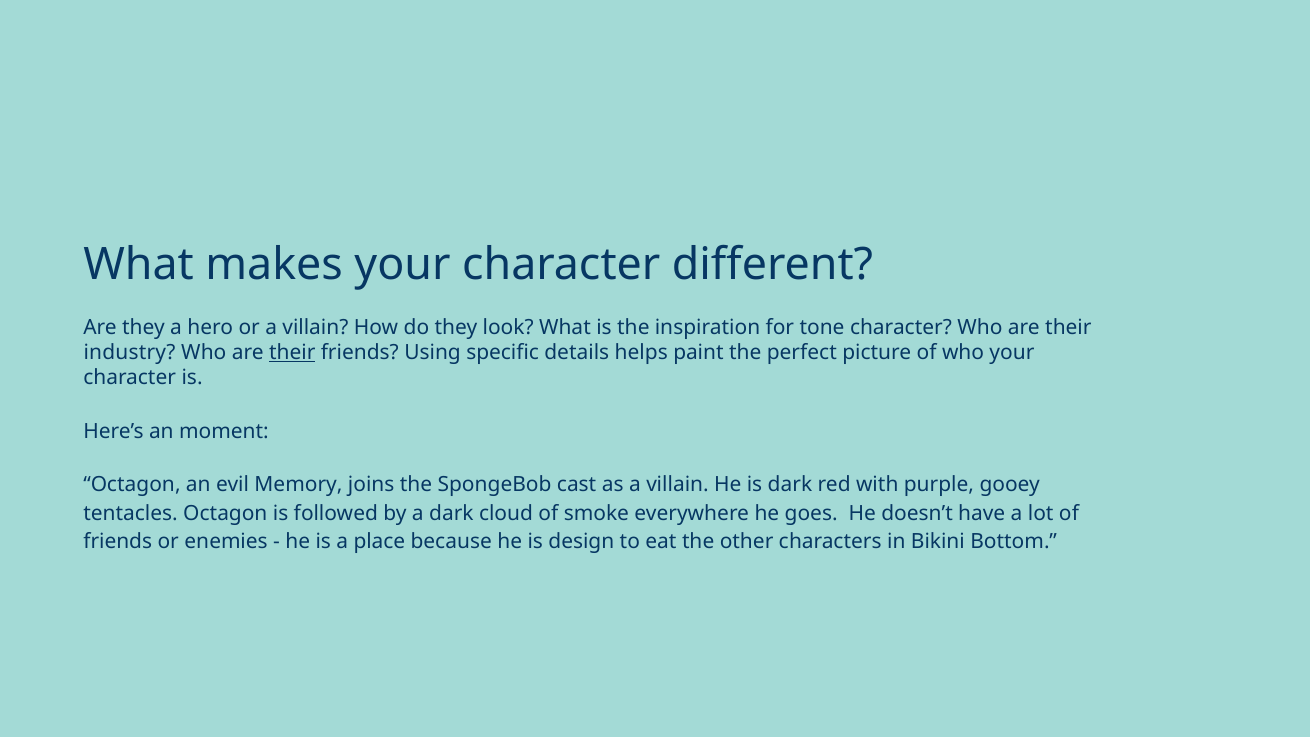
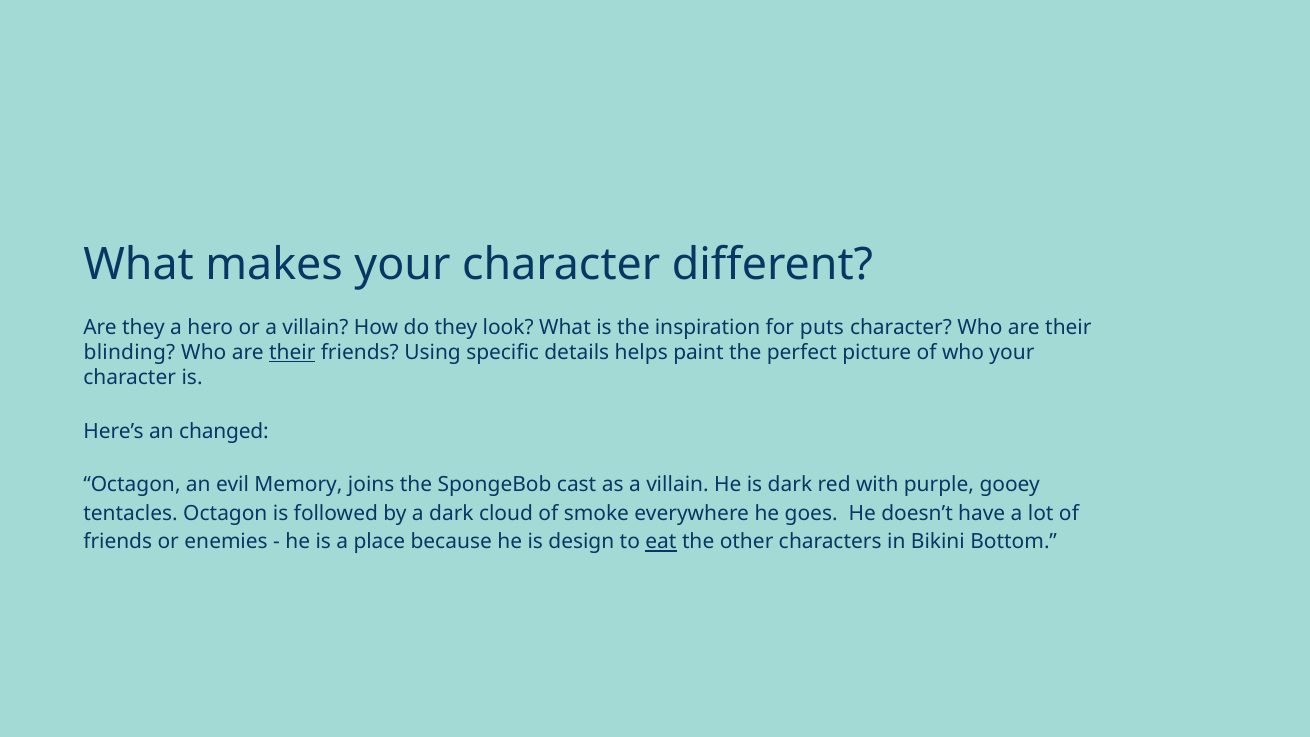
tone: tone -> puts (822, 327)
industry: industry -> blinding (129, 353)
moment: moment -> changed (224, 432)
eat underline: none -> present (661, 542)
